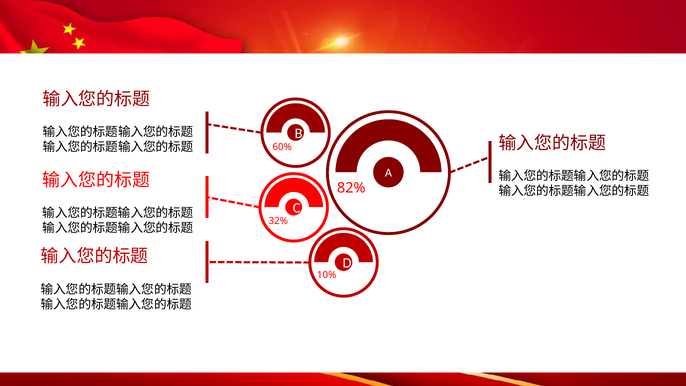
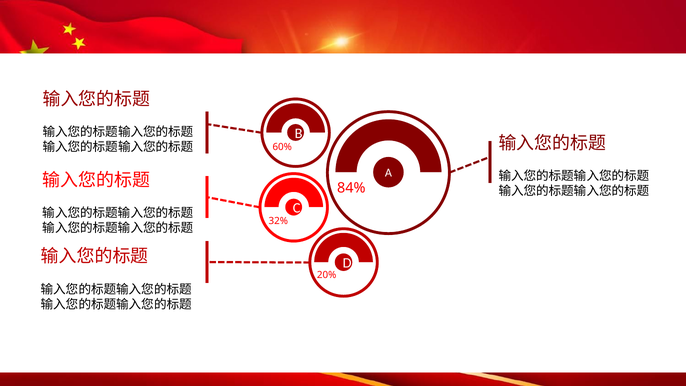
82%: 82% -> 84% (351, 188)
10%: 10% -> 20% (327, 275)
